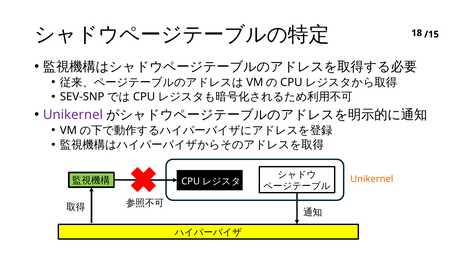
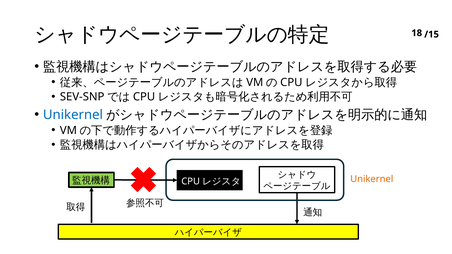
Unikernel colour: purple -> blue (73, 115)
